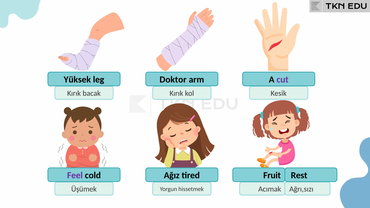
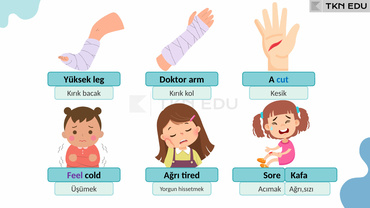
cut colour: purple -> blue (283, 80)
Ağız: Ağız -> Ağrı (172, 175)
Fruit: Fruit -> Sore (272, 175)
Rest: Rest -> Kafa (299, 175)
